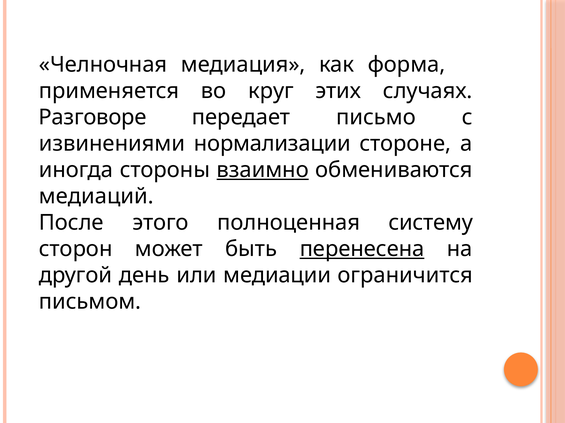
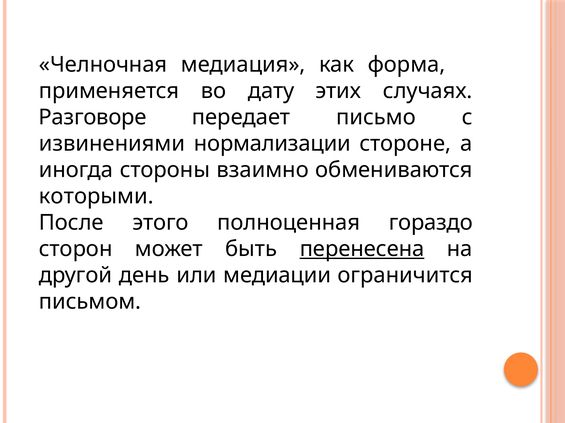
круг: круг -> дату (271, 91)
взаимно underline: present -> none (263, 170)
медиаций: медиаций -> которыми (96, 197)
систему: систему -> гораздо (431, 223)
